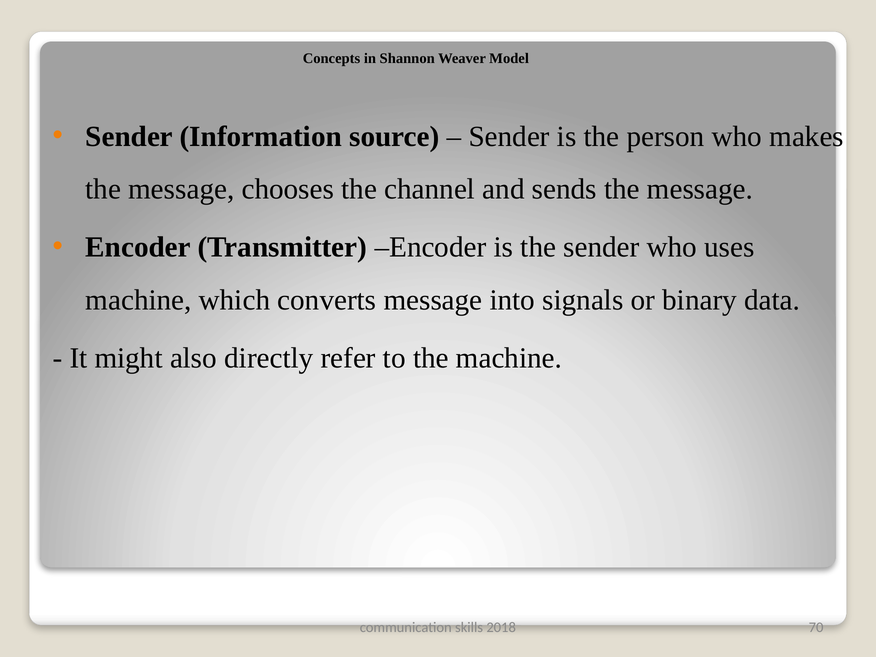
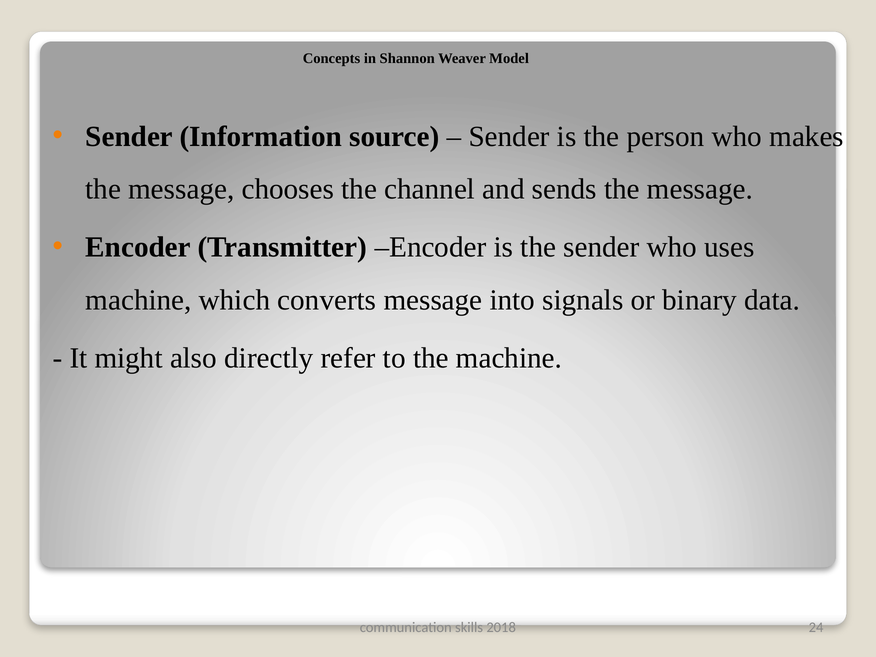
70: 70 -> 24 (816, 627)
